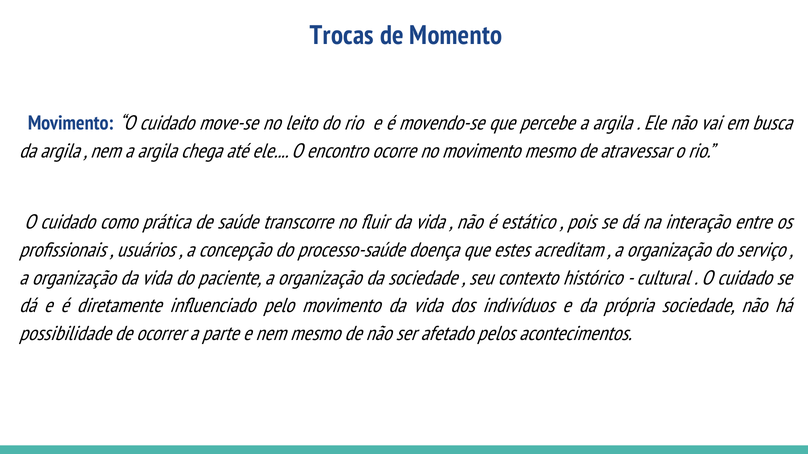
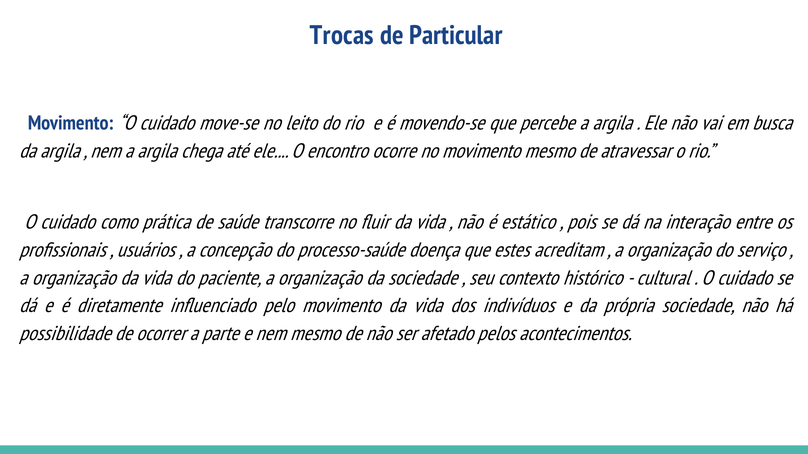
Momento: Momento -> Particular (456, 36)
